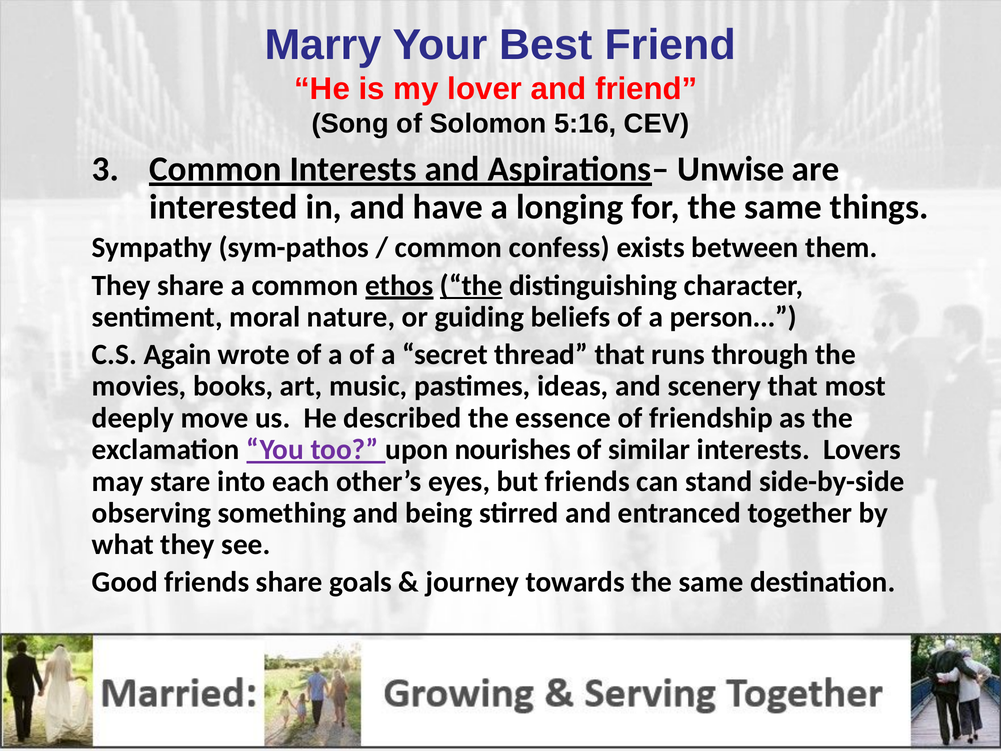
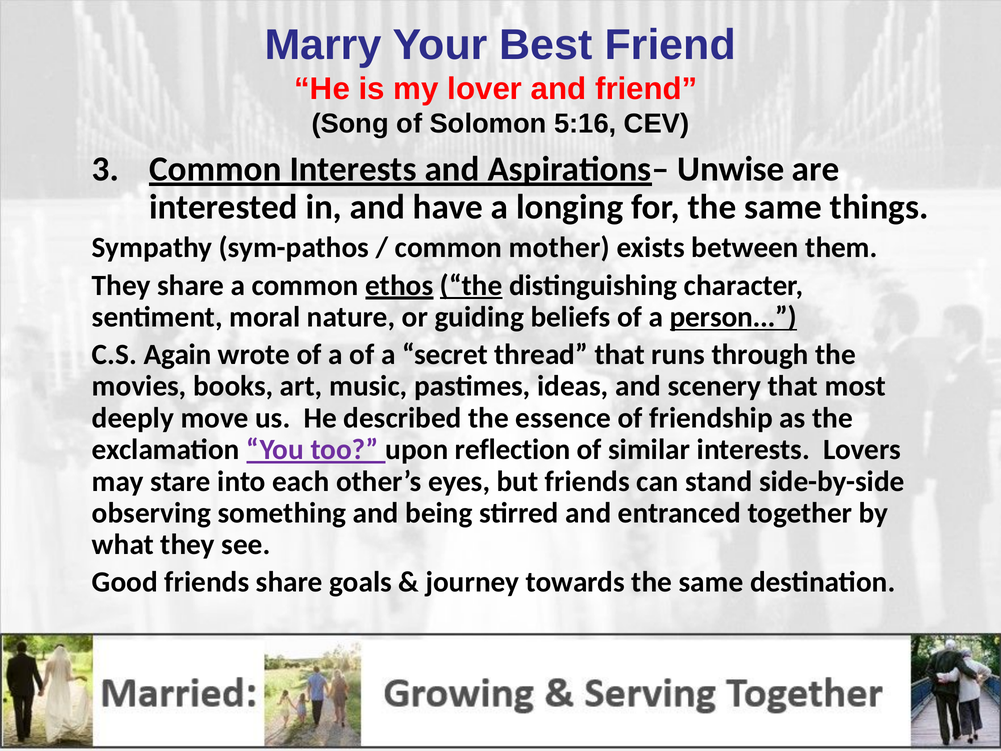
confess: confess -> mother (559, 248)
person underline: none -> present (734, 317)
nourishes: nourishes -> reflection (513, 450)
